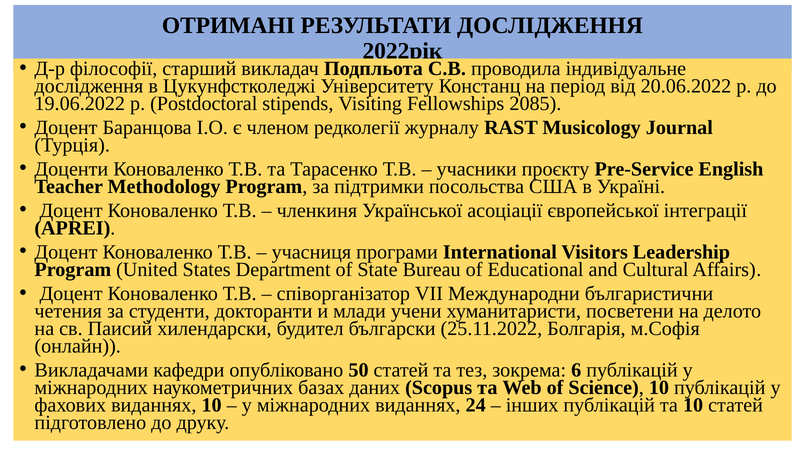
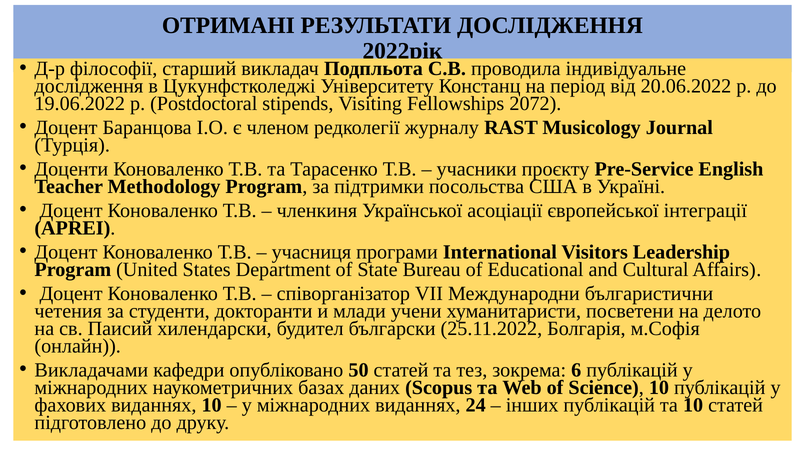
2085: 2085 -> 2072 (535, 104)
